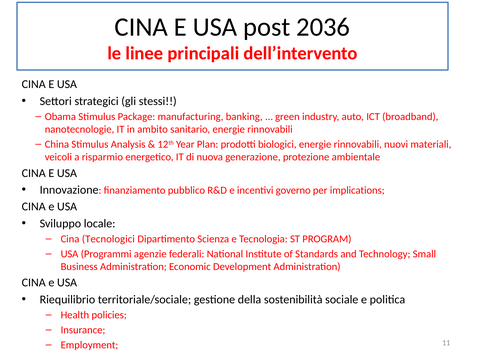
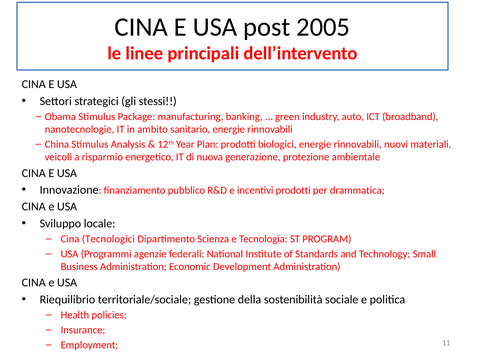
2036: 2036 -> 2005 (323, 27)
incentivi governo: governo -> prodotti (293, 190)
implications: implications -> drammatica (357, 190)
